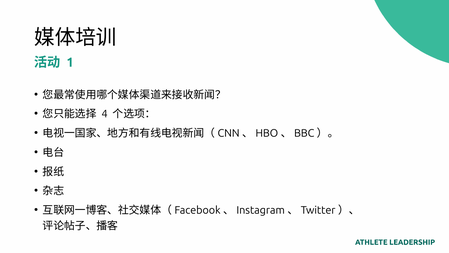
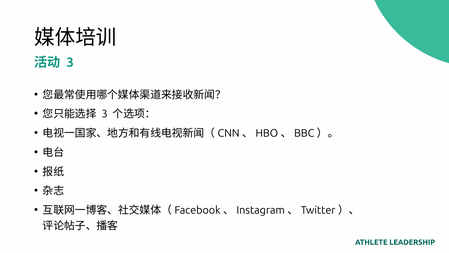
1: 1 -> 3 (70, 62)
4: 4 -> 3 (105, 114)
